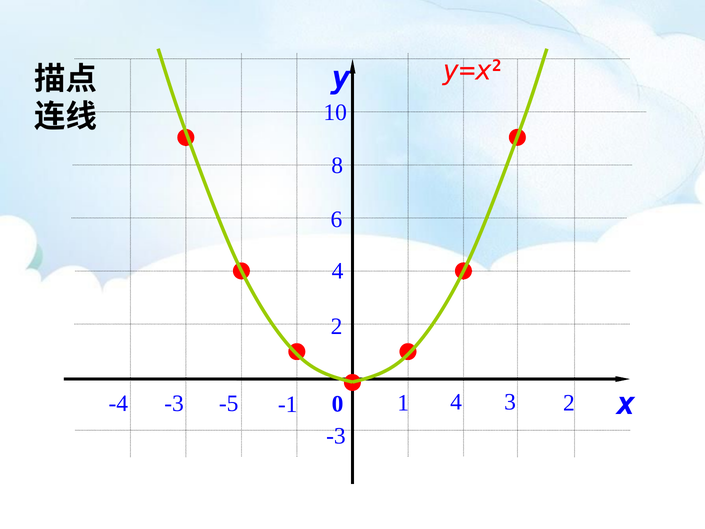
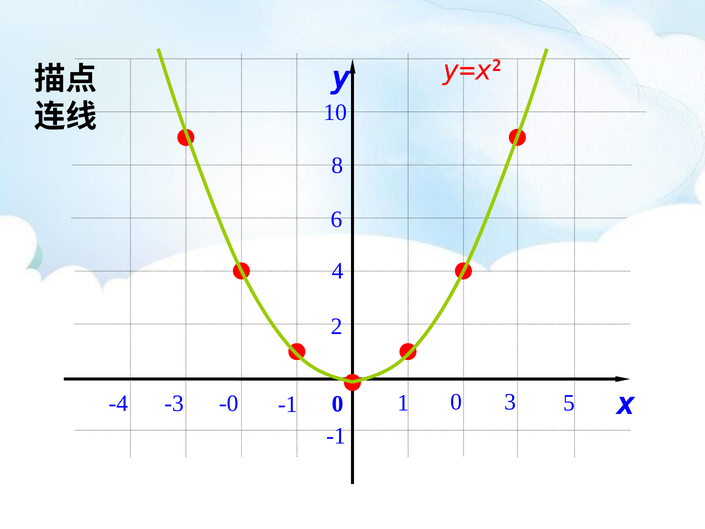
-5: -5 -> -0 (229, 403)
1 4: 4 -> 0 (456, 402)
3 2: 2 -> 5 (569, 403)
-3: -3 -> -1 (336, 436)
